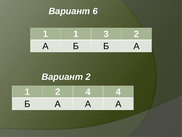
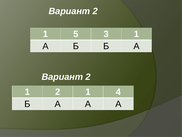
6: 6 -> 2 (95, 11)
1 1: 1 -> 5 (76, 34)
3 2: 2 -> 1 (137, 34)
1 2 4: 4 -> 1 (88, 92)
